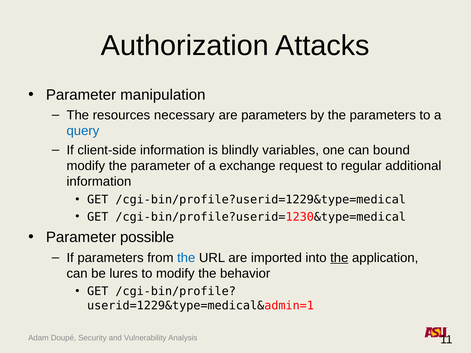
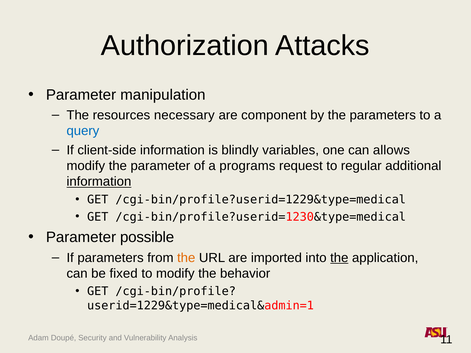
are parameters: parameters -> component (274, 115)
bound: bound -> allows (391, 150)
exchange: exchange -> programs (247, 166)
information underline: none -> present (99, 182)
the colour: blue -> orange (186, 258)
lures: lures -> fixed (124, 274)
